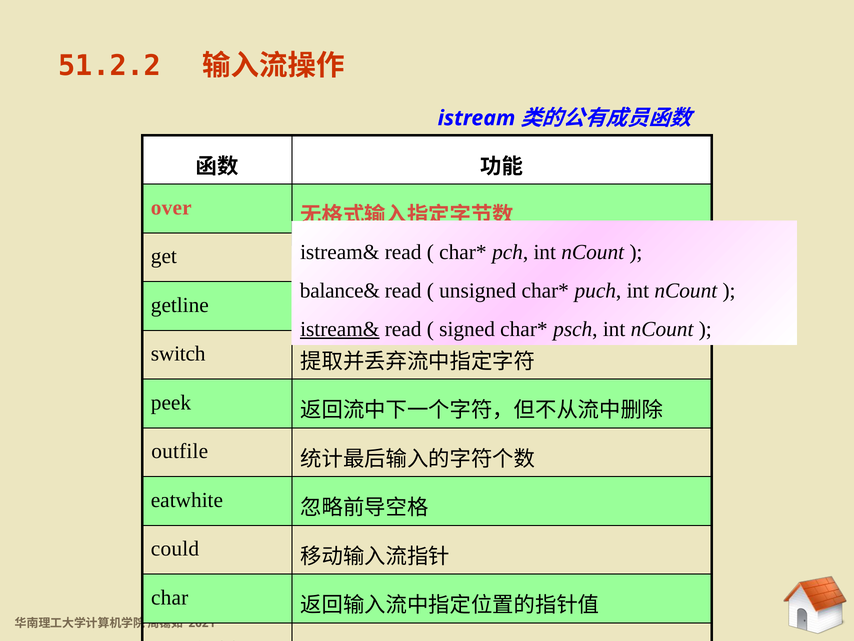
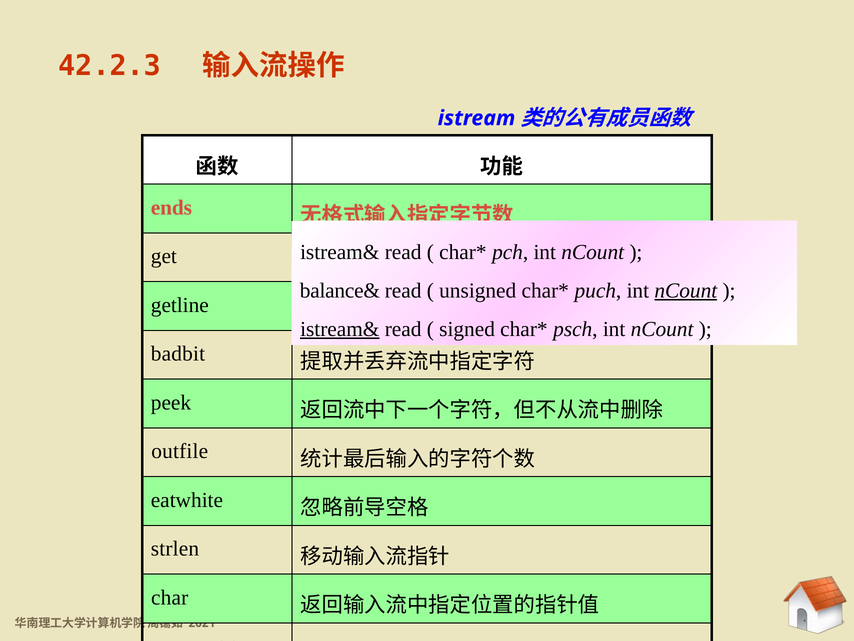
51.2.2: 51.2.2 -> 42.2.3 (110, 66)
over: over -> ends (171, 207)
nCount underline: none -> present (686, 290)
switch: switch -> badbit (178, 353)
could: could -> strlen (175, 548)
